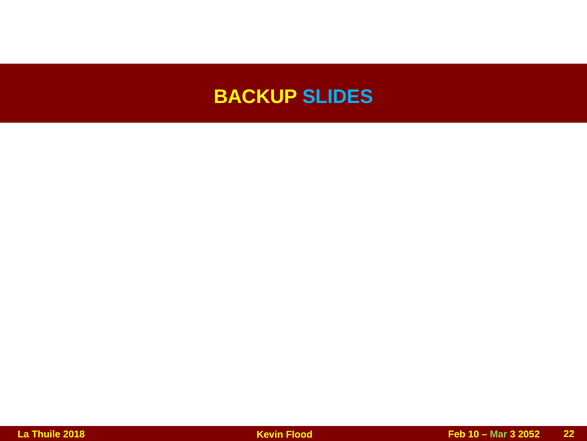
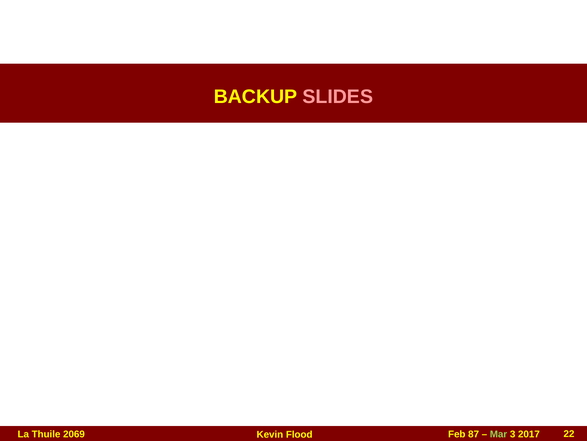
SLIDES colour: light blue -> pink (338, 97)
2018: 2018 -> 2069 (74, 433)
10: 10 -> 87 (474, 434)
2052: 2052 -> 2017 (529, 434)
